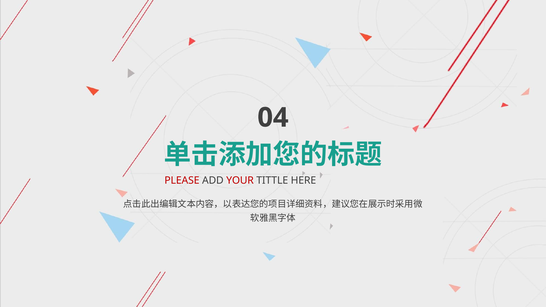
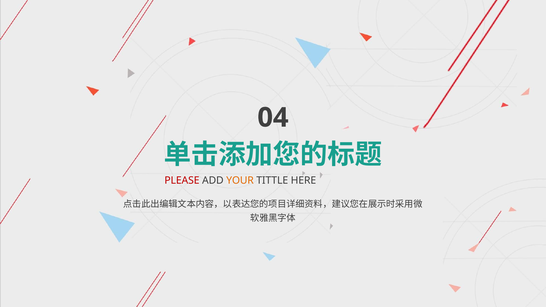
YOUR colour: red -> orange (240, 181)
